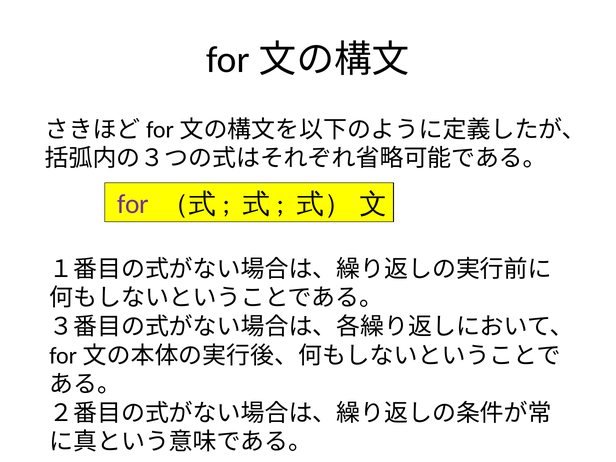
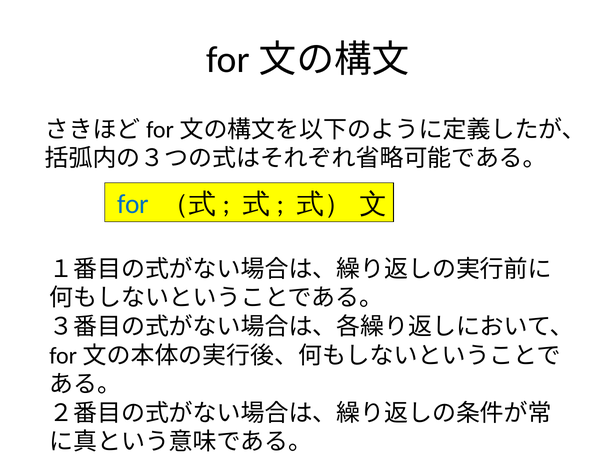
for colour: purple -> blue (133, 204)
